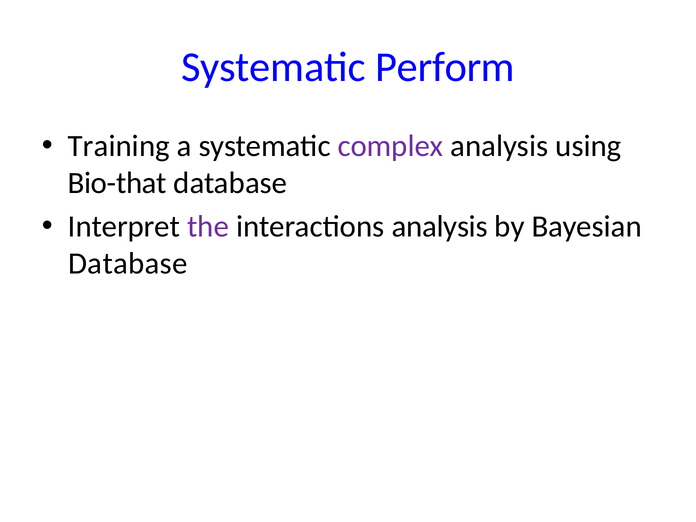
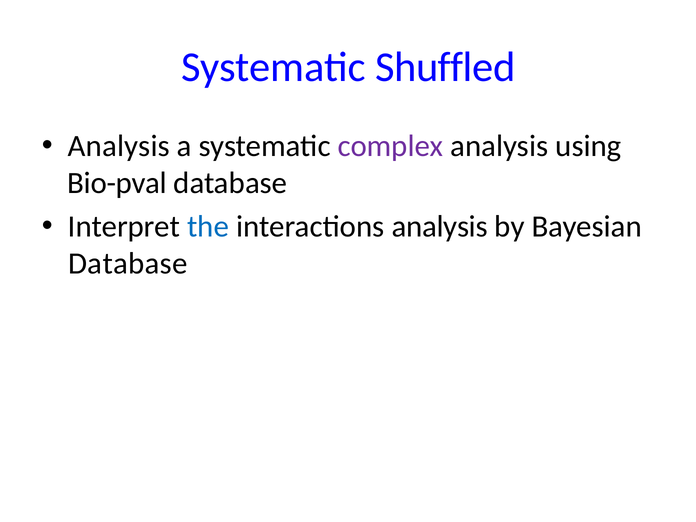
Perform: Perform -> Shuffled (445, 67)
Training: Training -> Analysis (119, 146)
Bio-that: Bio-that -> Bio-pval (117, 183)
the colour: purple -> blue (208, 226)
